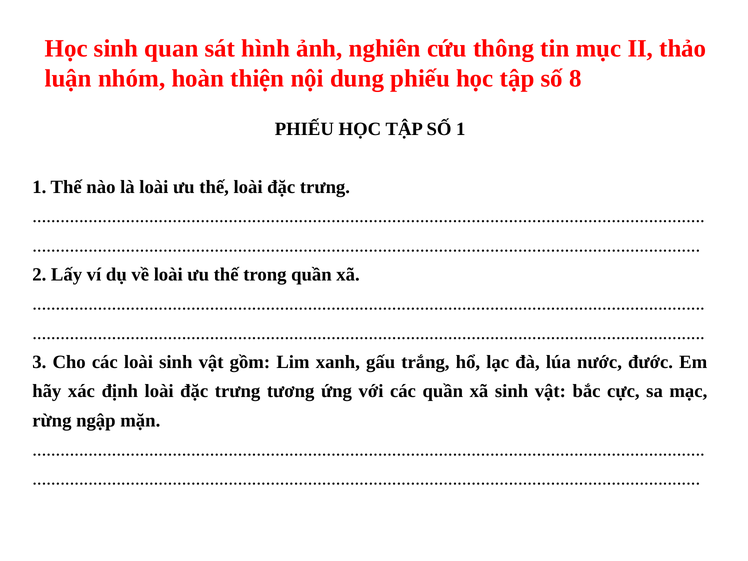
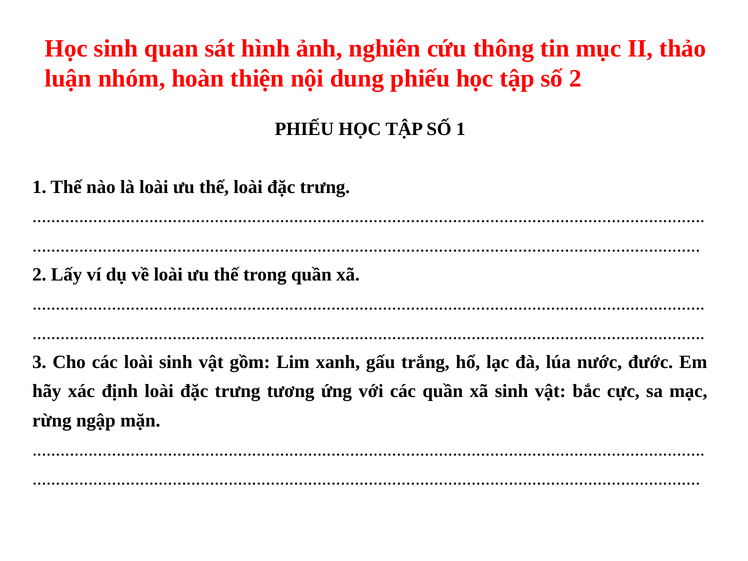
số 8: 8 -> 2 (575, 79)
